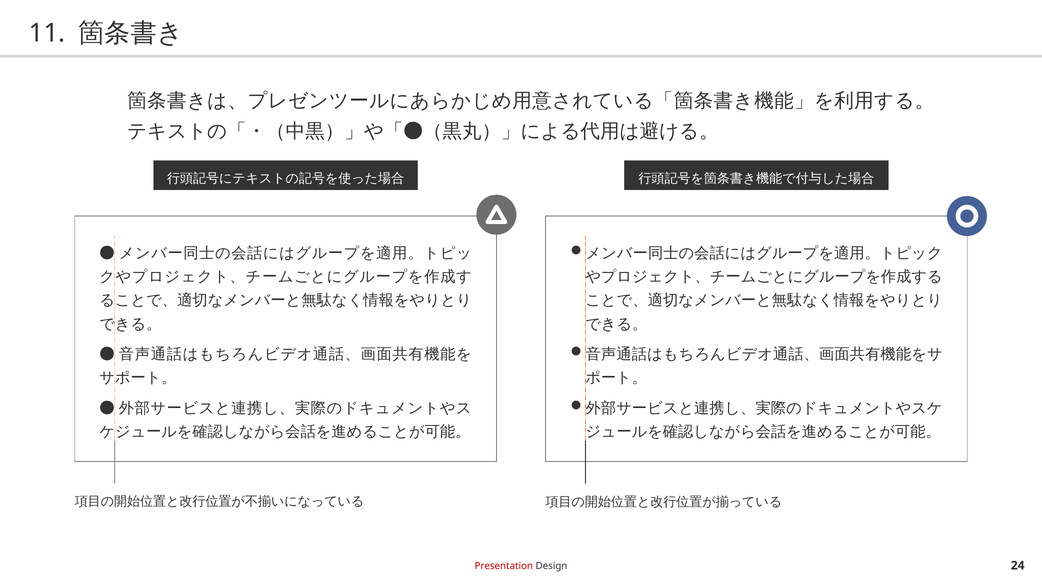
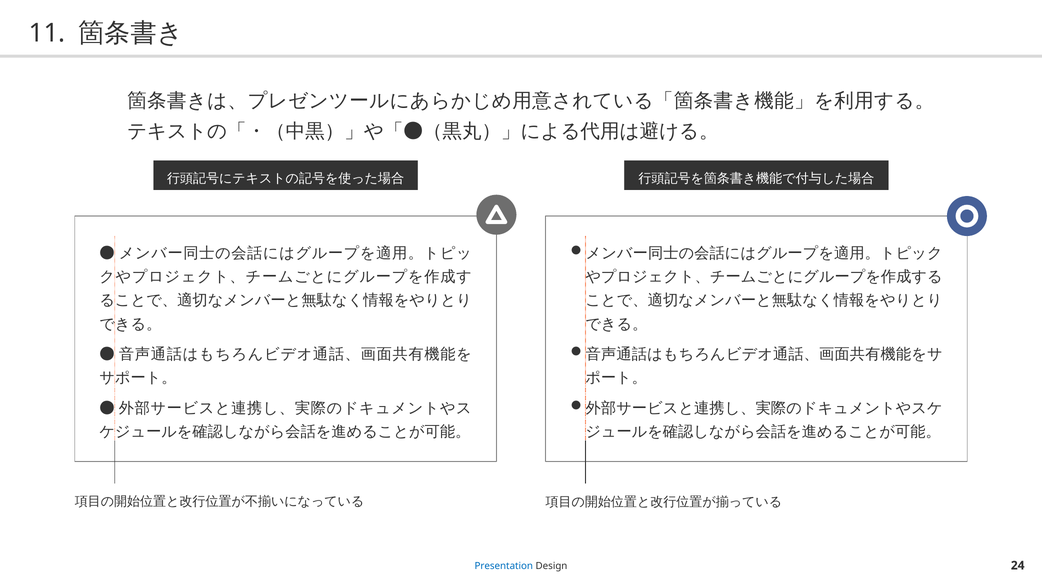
Presentation colour: red -> blue (504, 566)
